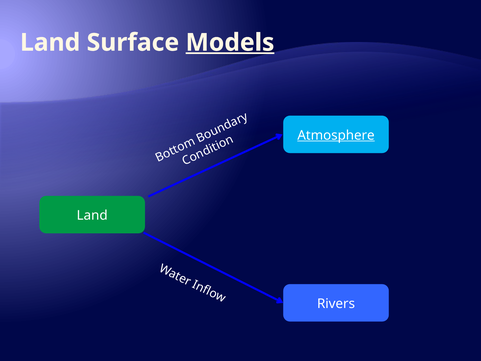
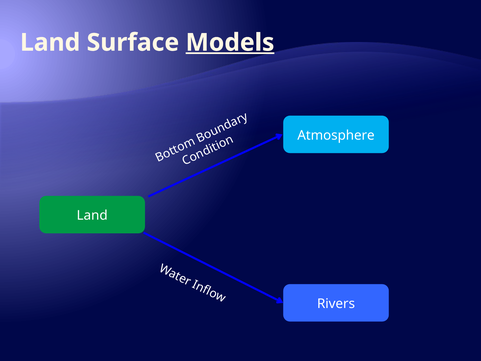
Atmosphere underline: present -> none (336, 135)
